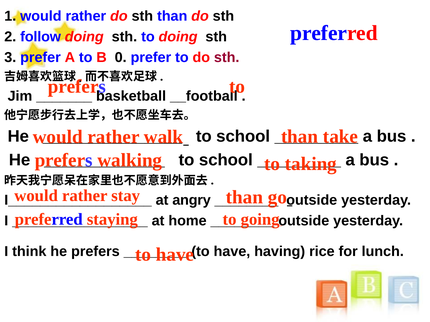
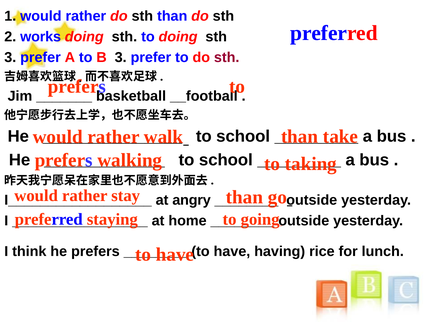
follow: follow -> works (41, 37)
B 0: 0 -> 3 (121, 58)
